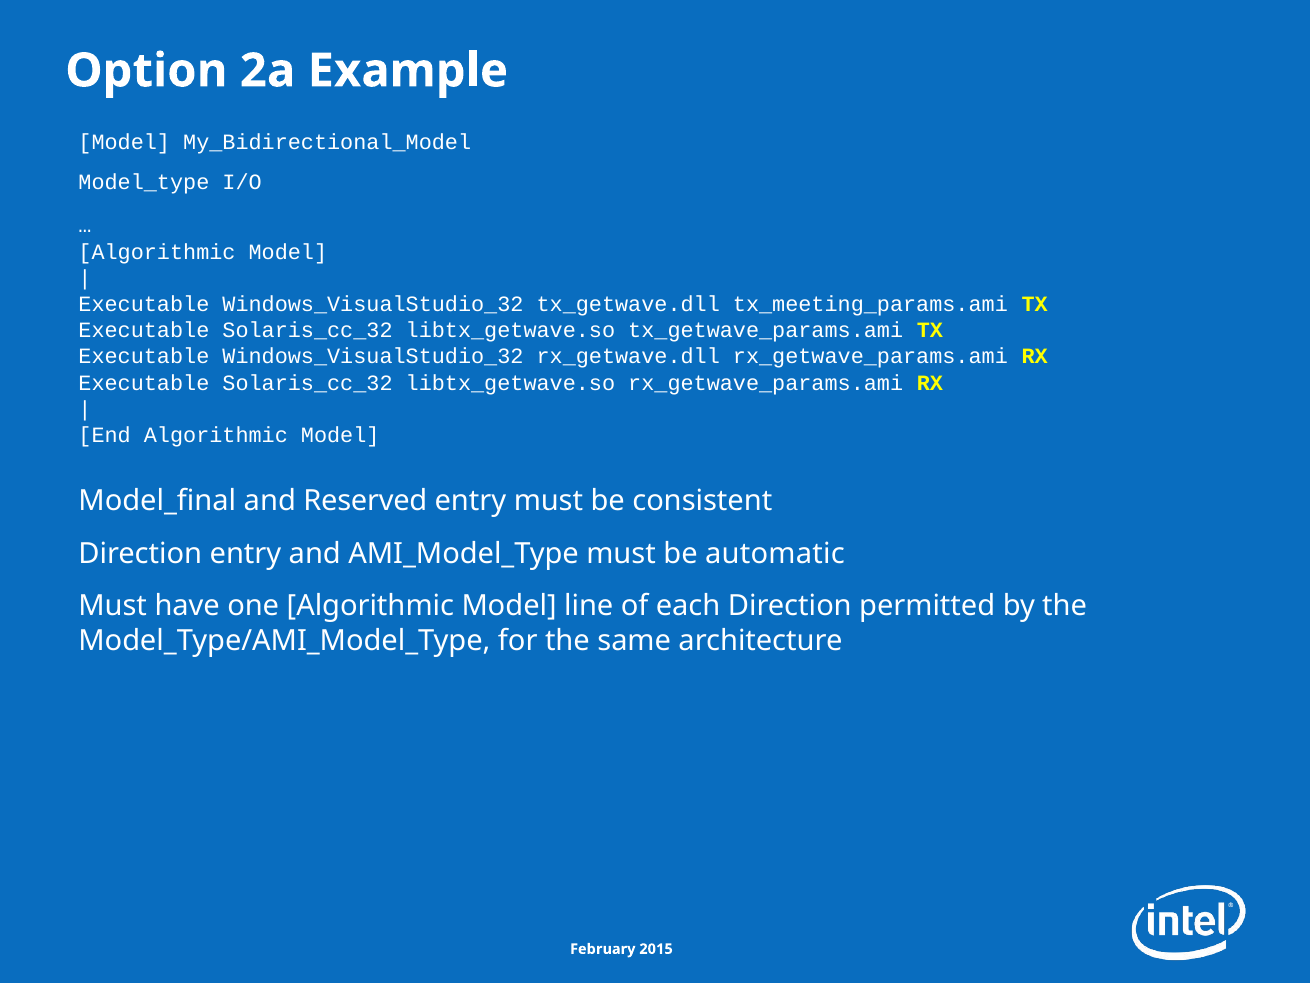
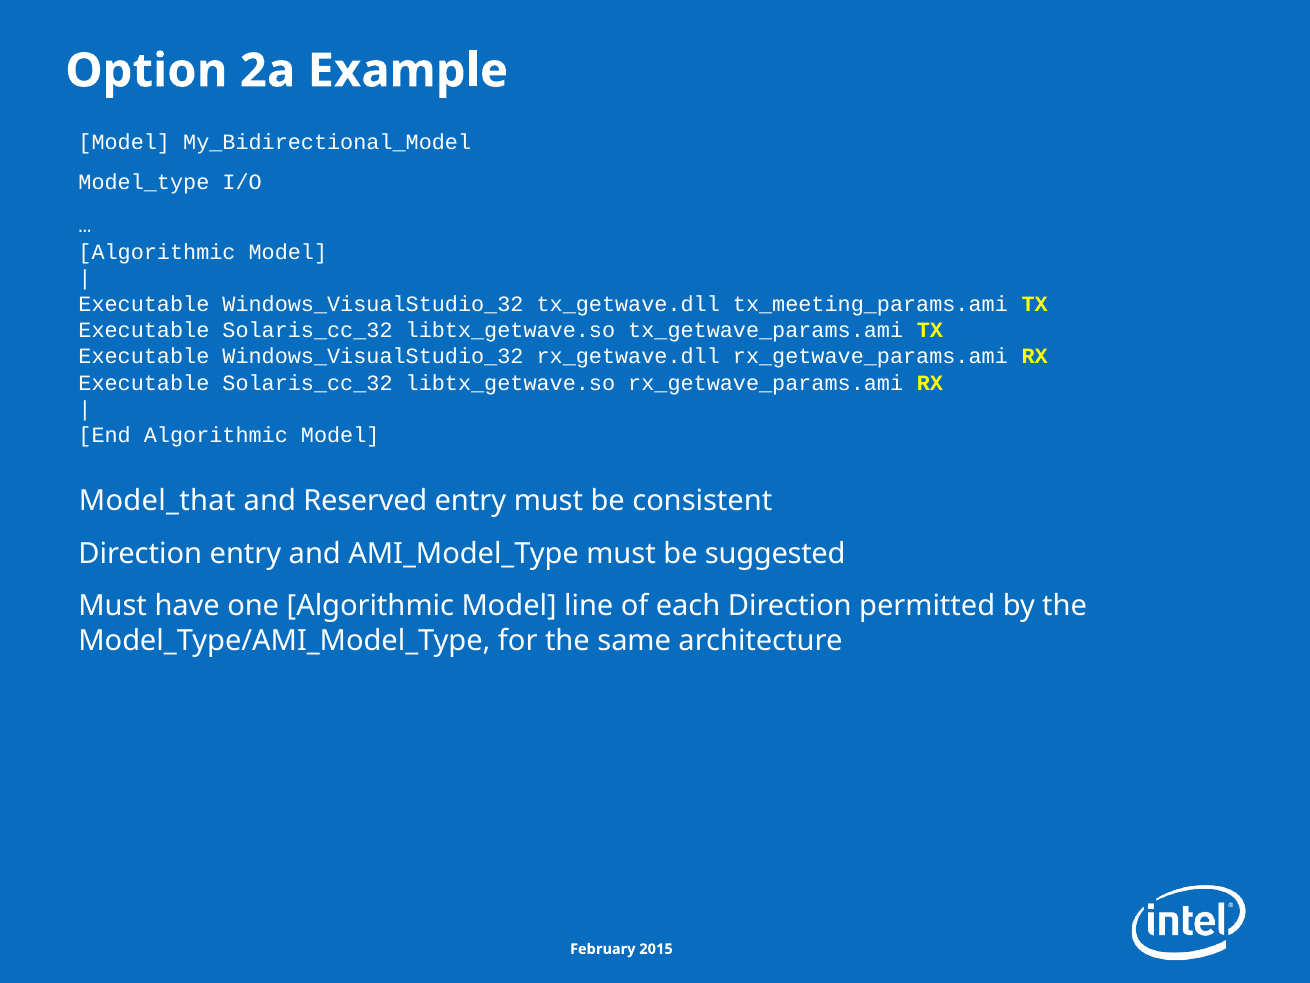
Model_final: Model_final -> Model_that (157, 501)
automatic: automatic -> suggested (775, 553)
